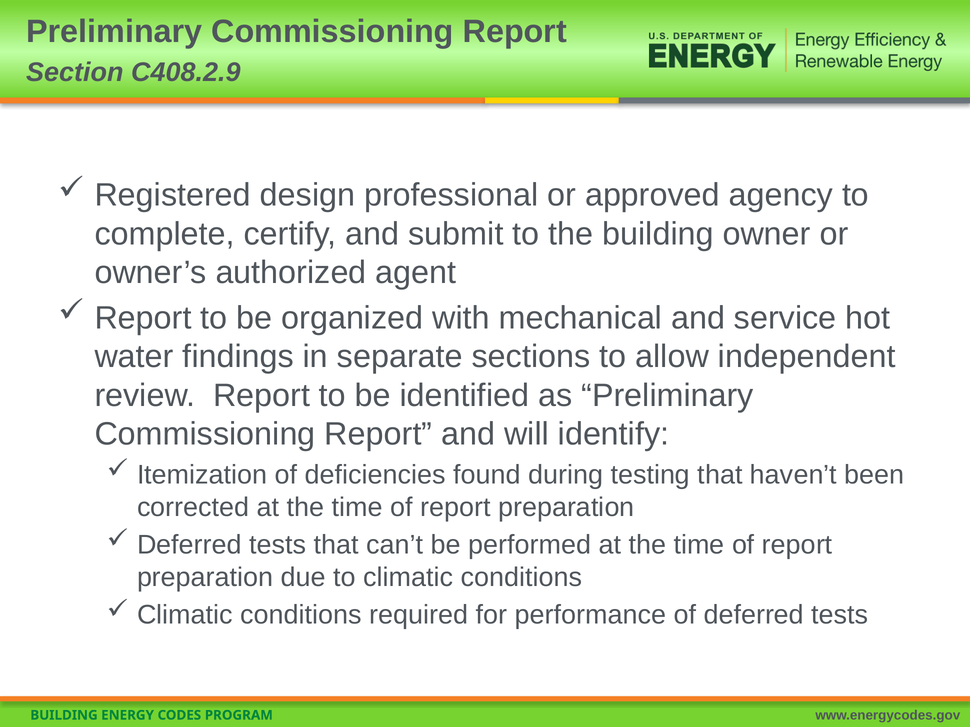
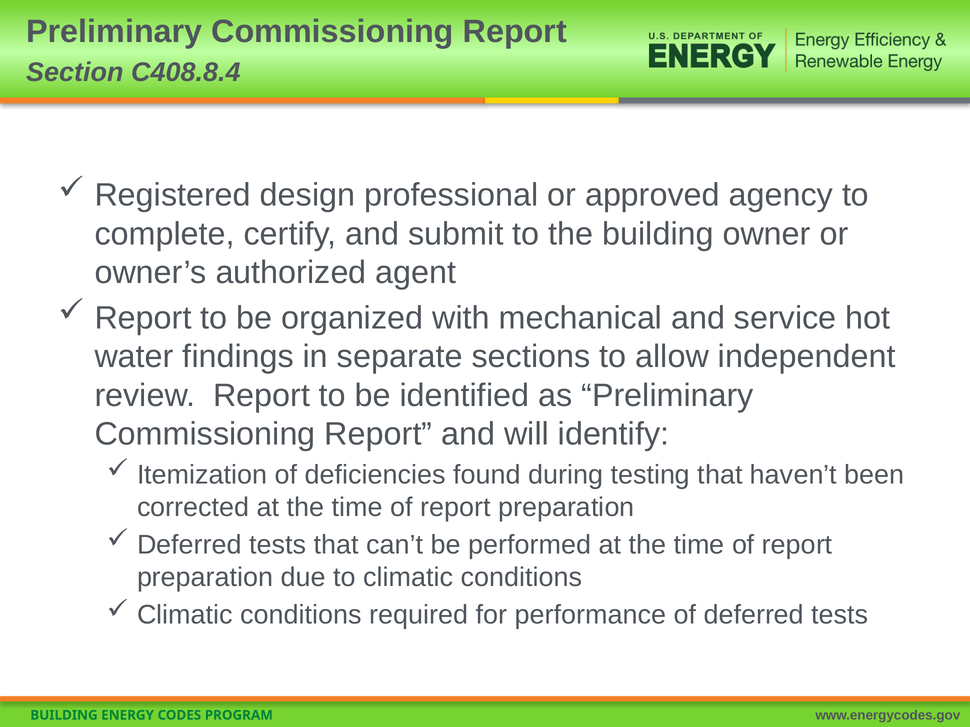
C408.2.9: C408.2.9 -> C408.8.4 (186, 72)
